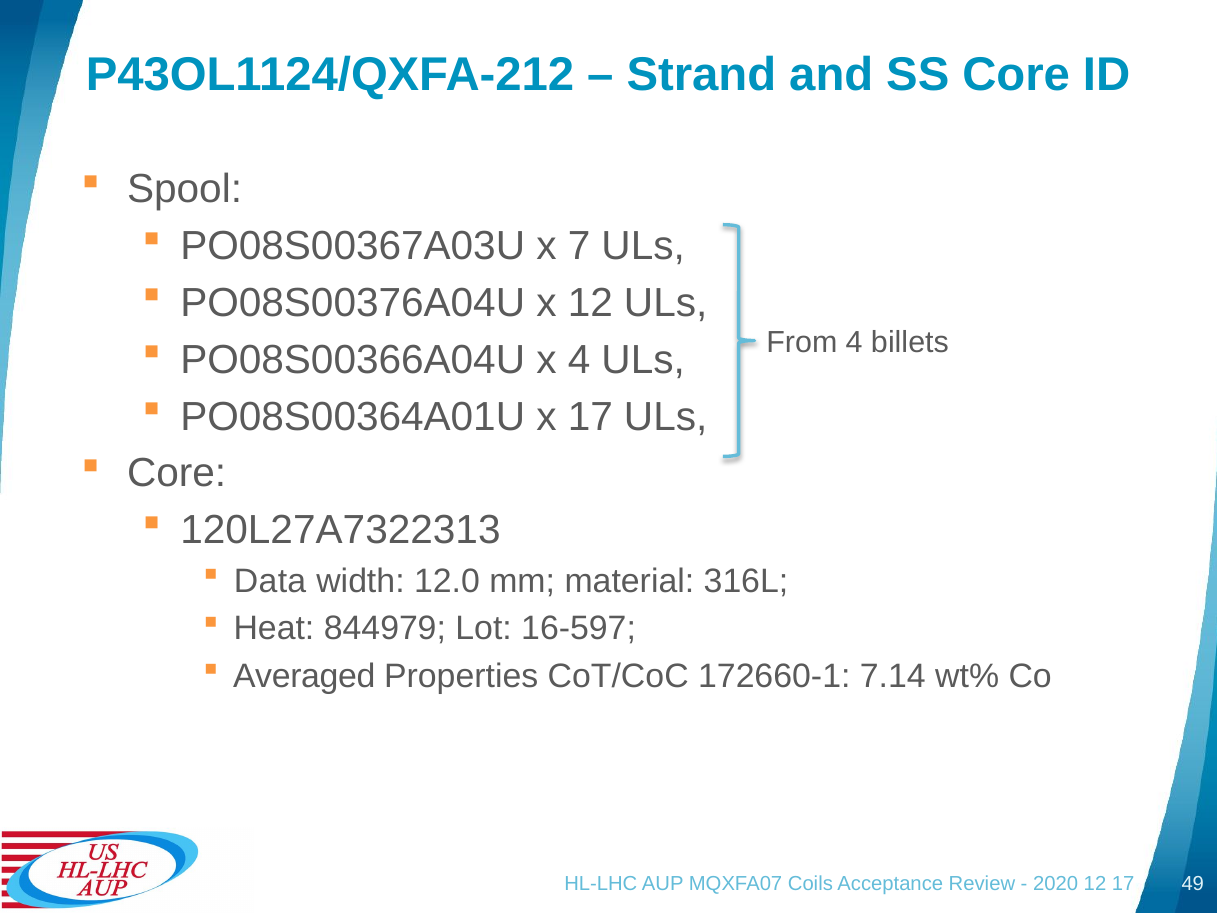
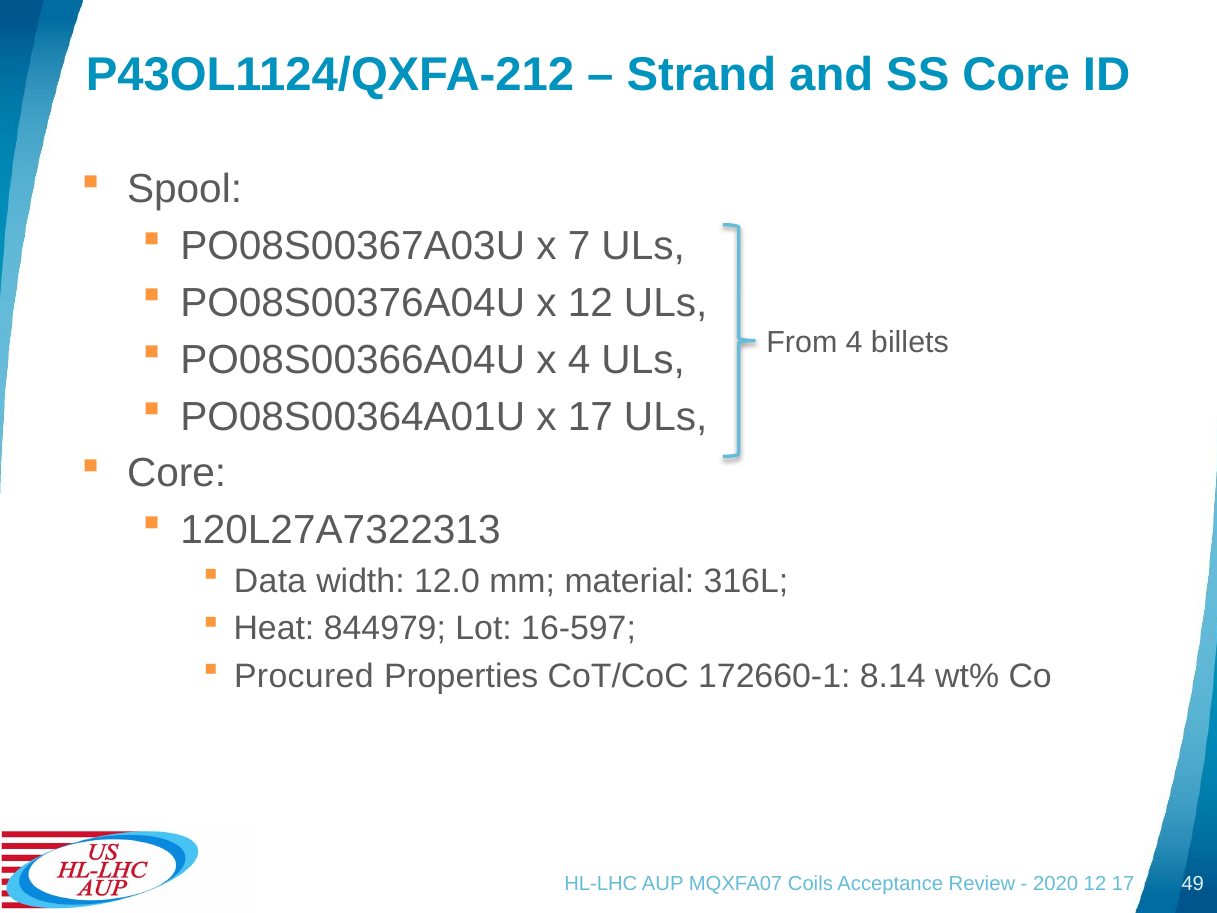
Averaged: Averaged -> Procured (304, 676)
7.14: 7.14 -> 8.14 (893, 676)
